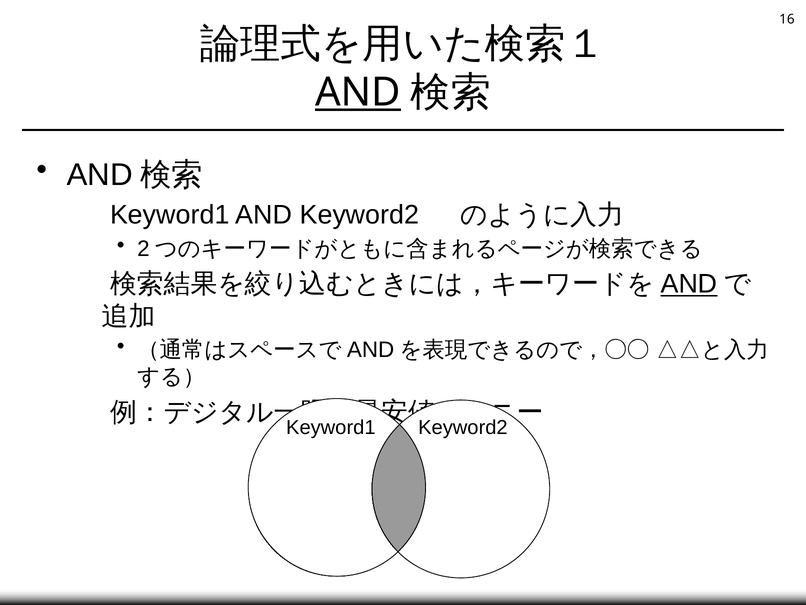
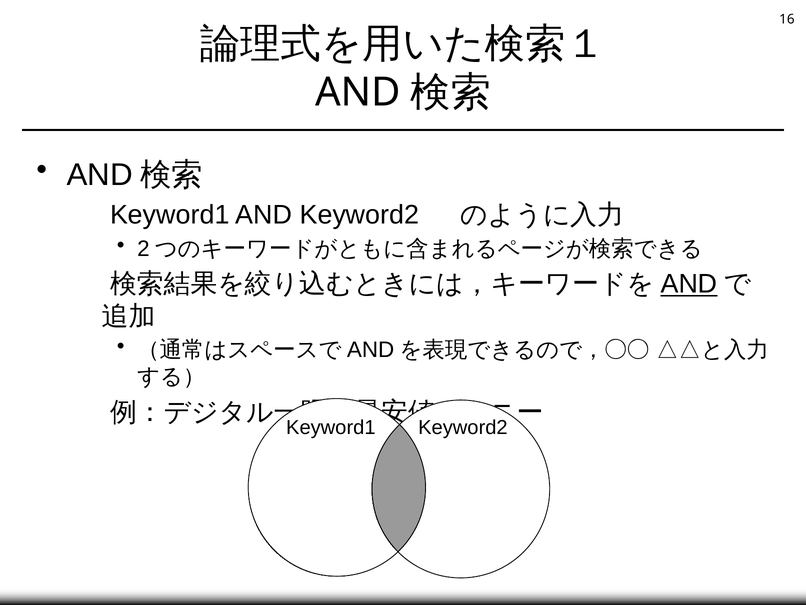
AND underline: present -> none (358, 92)
